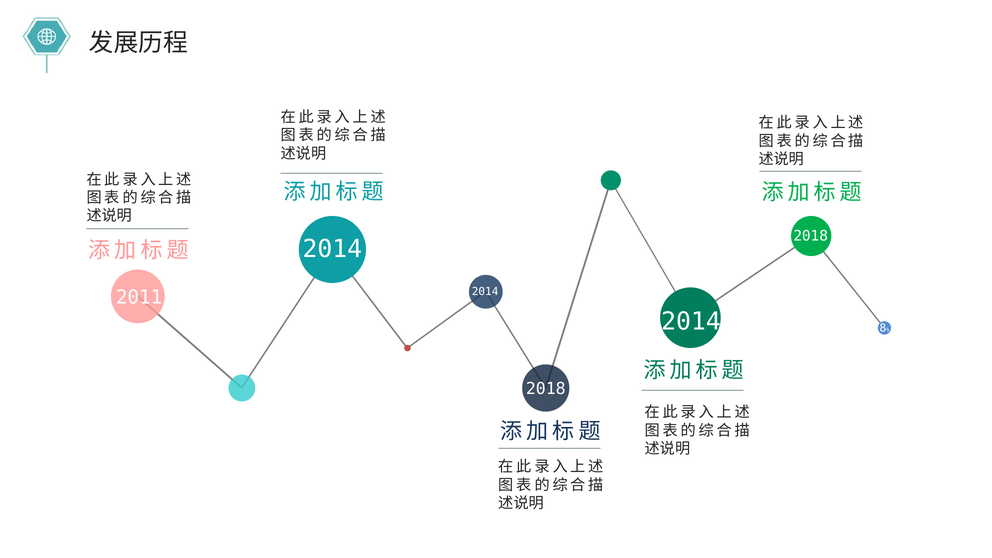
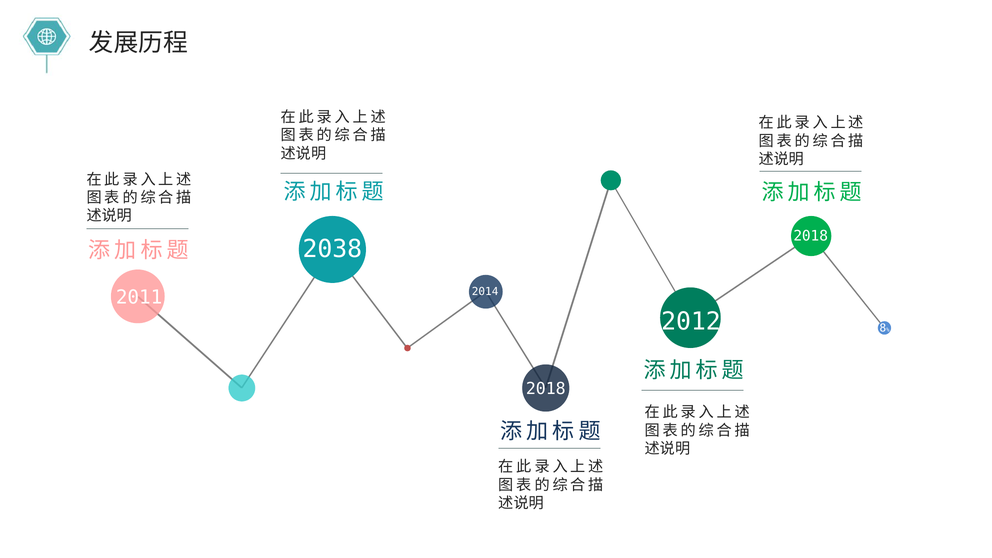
2014: 2014 -> 2038 (332, 249)
2014: 2014 -> 2012 (691, 322)
